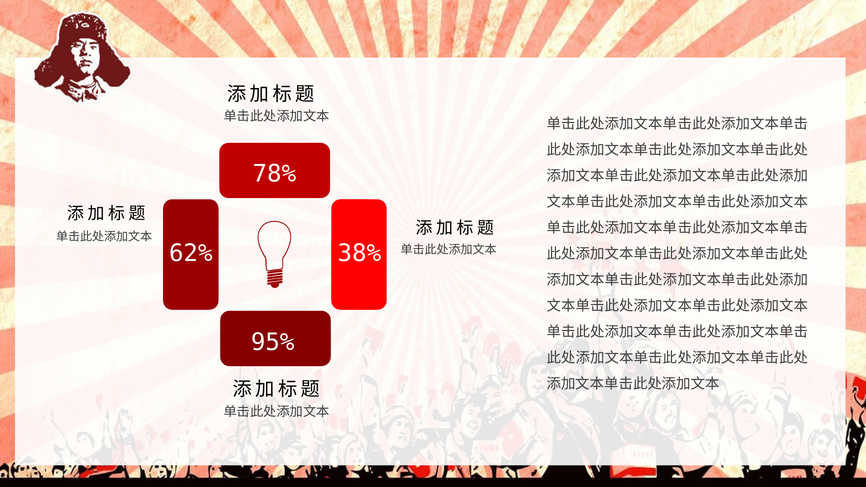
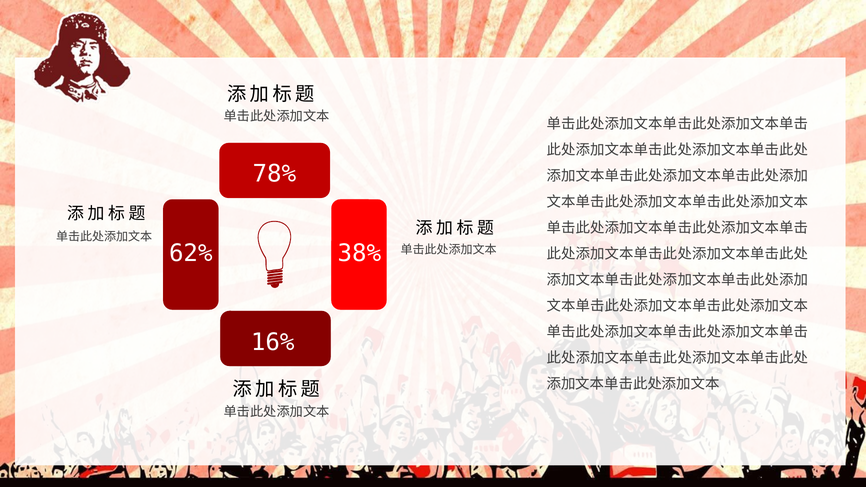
95%: 95% -> 16% (273, 343)
